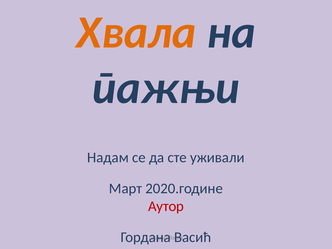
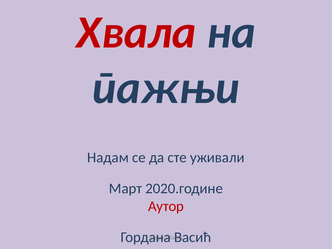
Хвала colour: orange -> red (136, 33)
